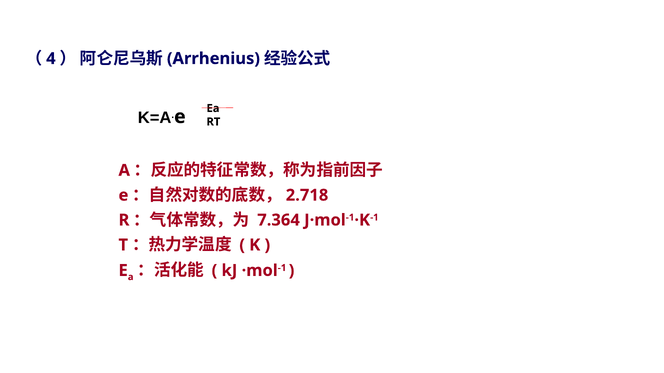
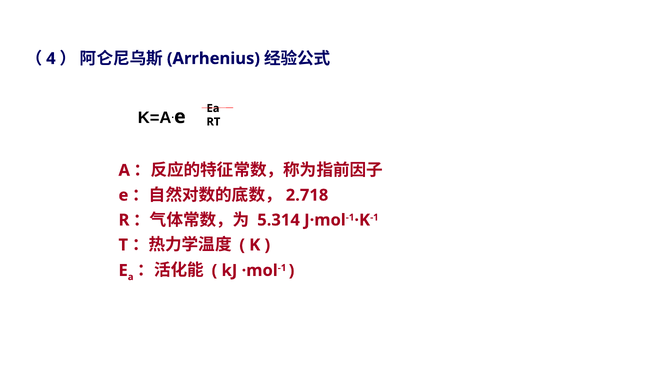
7.364: 7.364 -> 5.314 (279, 220)
